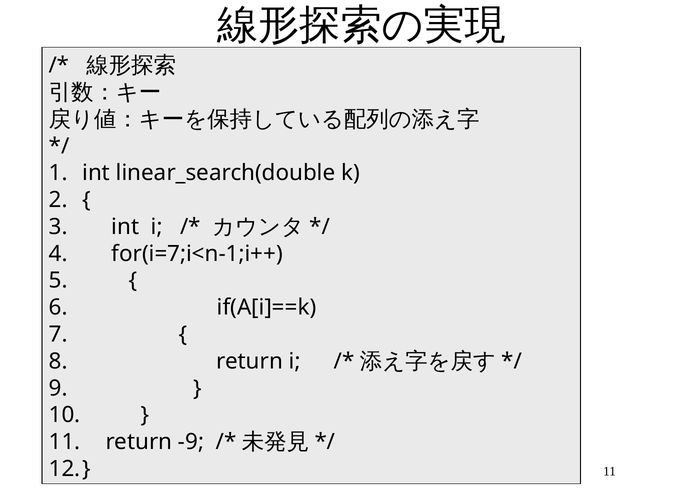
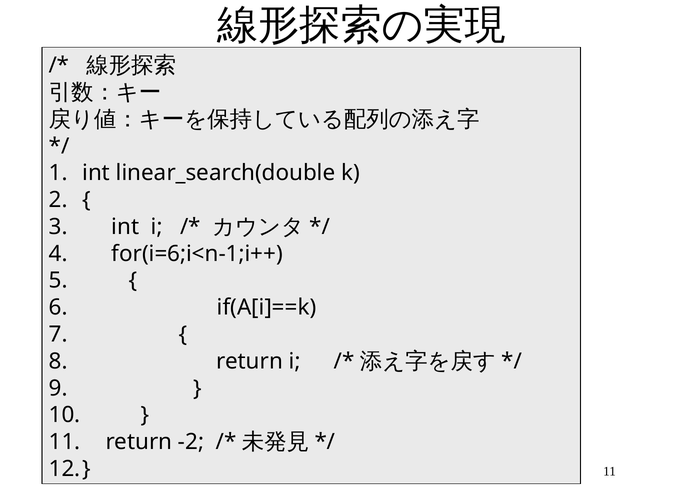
for(i=7;i<n-1;i++: for(i=7;i<n-1;i++ -> for(i=6;i<n-1;i++ (197, 254)
-9: -9 -> -2 (191, 443)
